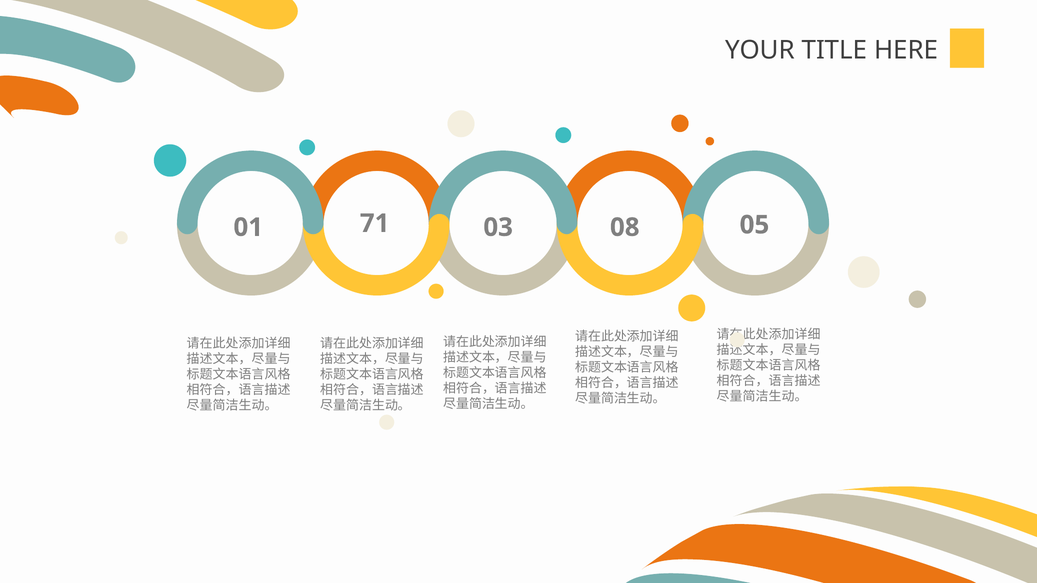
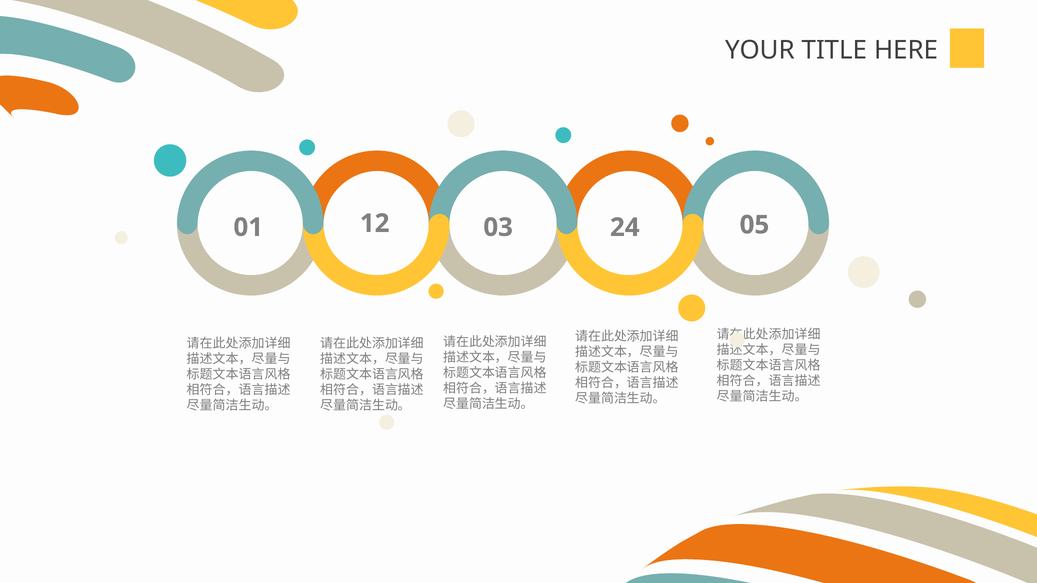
71: 71 -> 12 (375, 223)
08: 08 -> 24 (625, 227)
